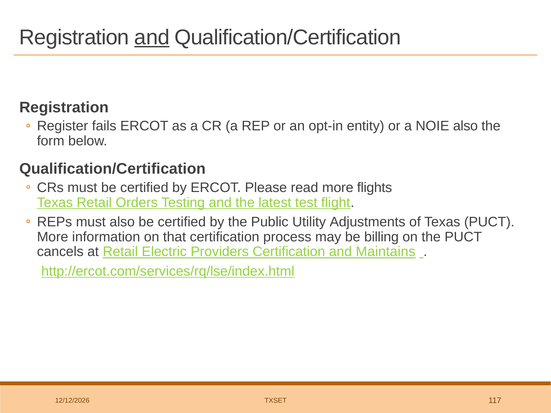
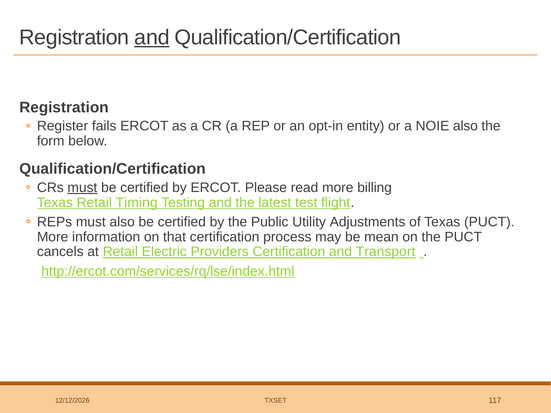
must underline: none -> present (82, 188)
flights: flights -> billing (375, 188)
Orders: Orders -> Timing (137, 203)
billing: billing -> mean (381, 237)
Maintains: Maintains -> Transport (386, 252)
